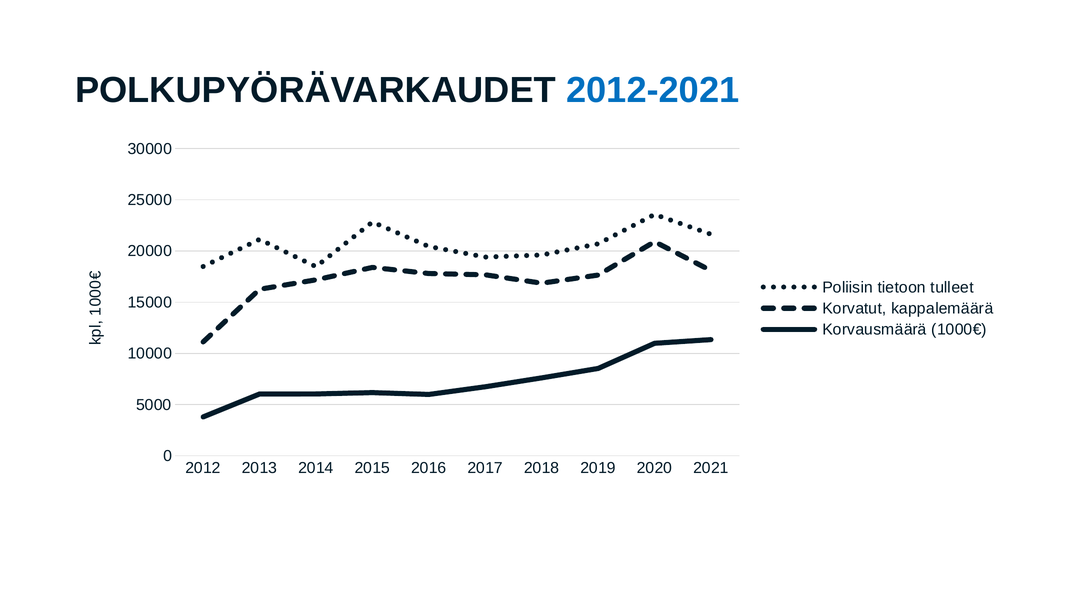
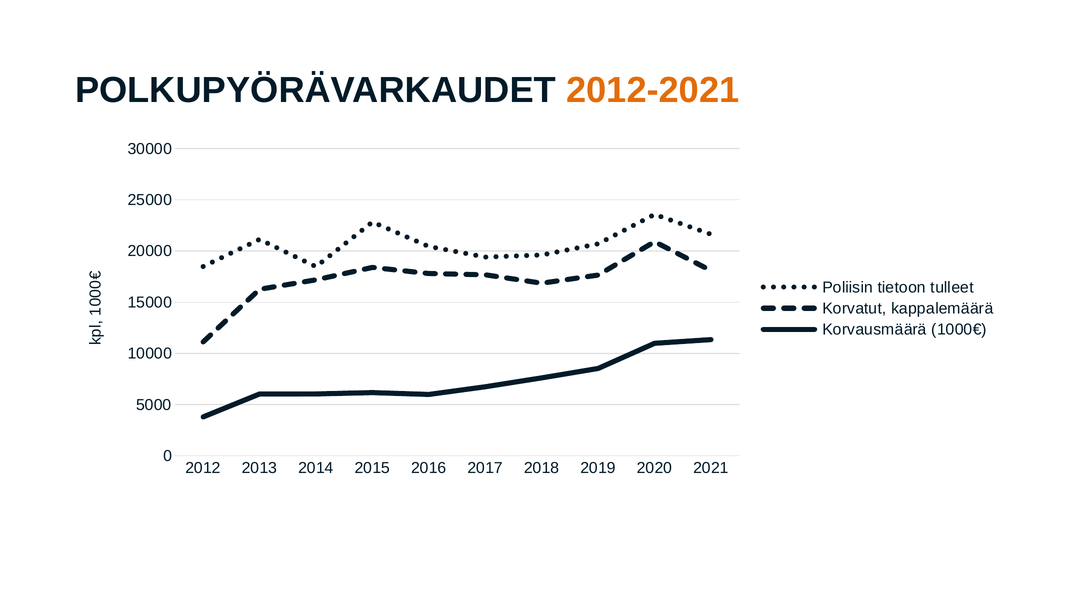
2012-2021 colour: blue -> orange (653, 90)
